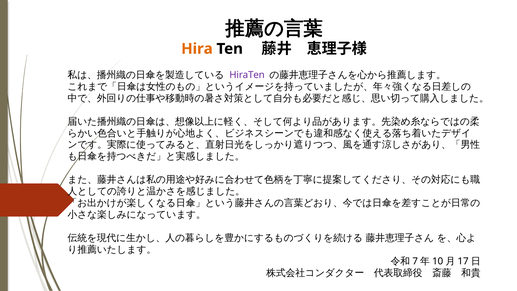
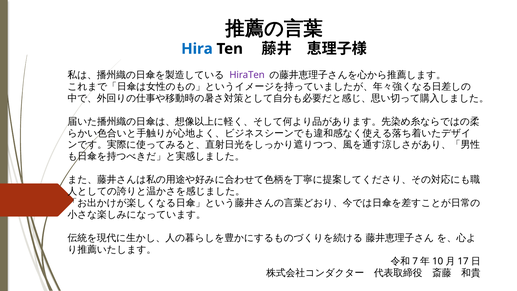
Hira colour: orange -> blue (197, 49)
